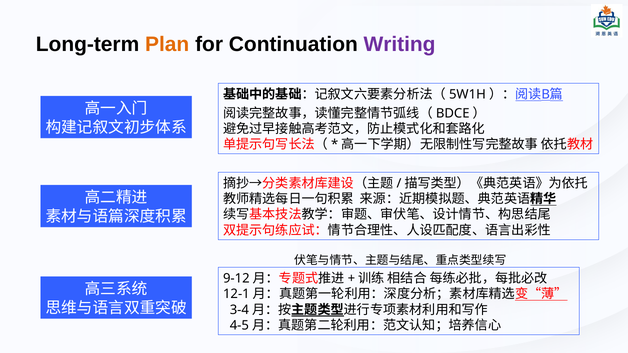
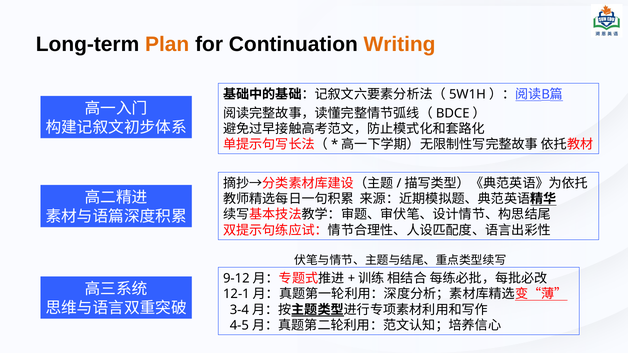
Writing colour: purple -> orange (400, 45)
